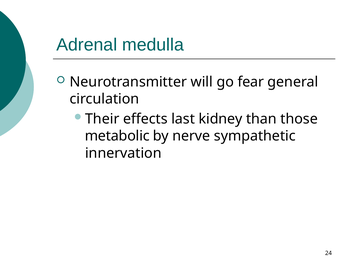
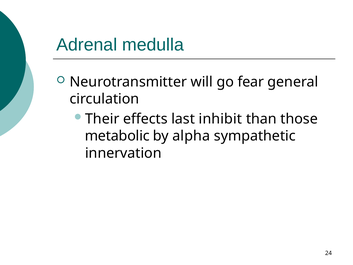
kidney: kidney -> inhibit (220, 119)
nerve: nerve -> alpha (191, 136)
